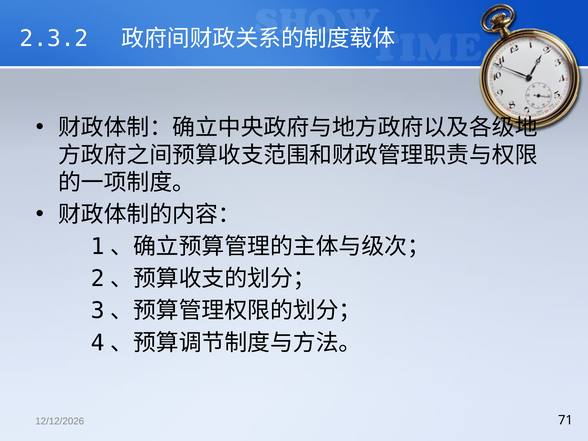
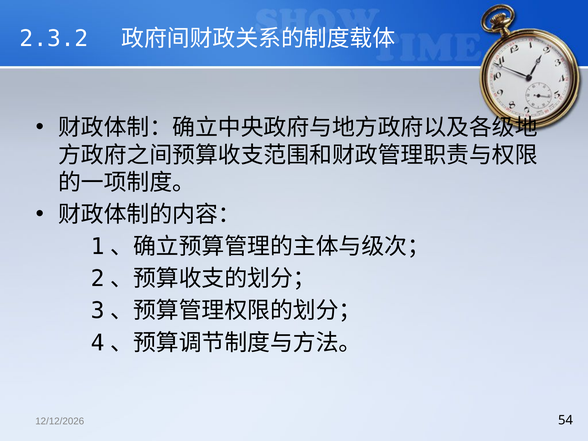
71: 71 -> 54 (566, 420)
